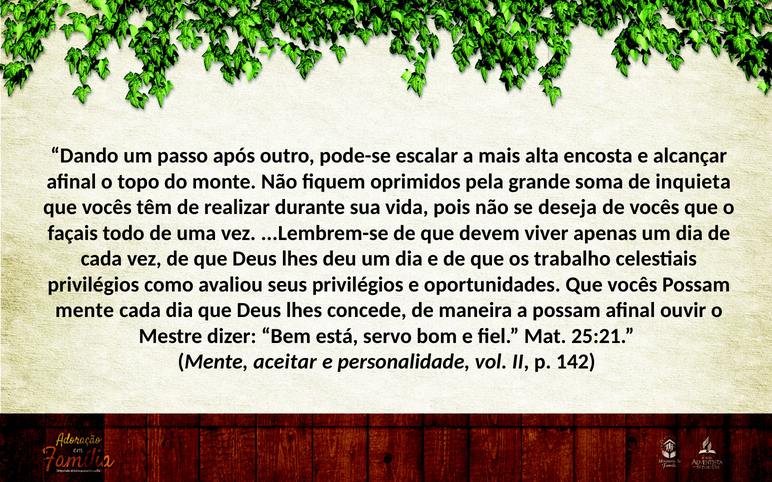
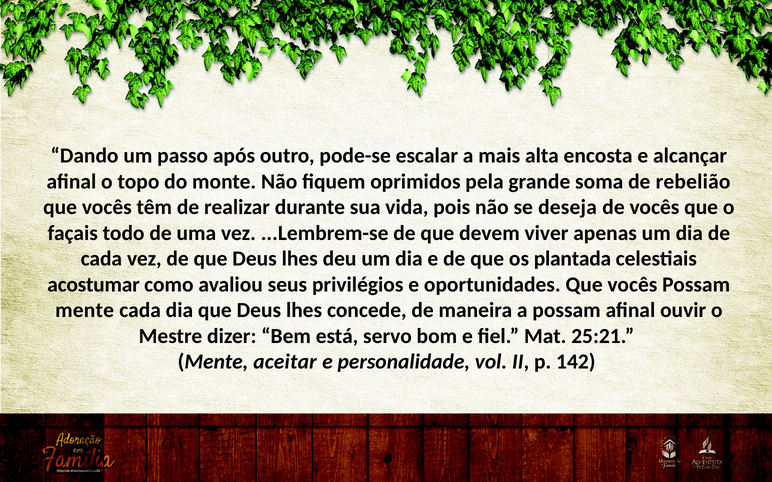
inquieta: inquieta -> rebelião (693, 182)
trabalho: trabalho -> plantada (572, 259)
privilégios: privilégios -> acostumar (94, 285)
